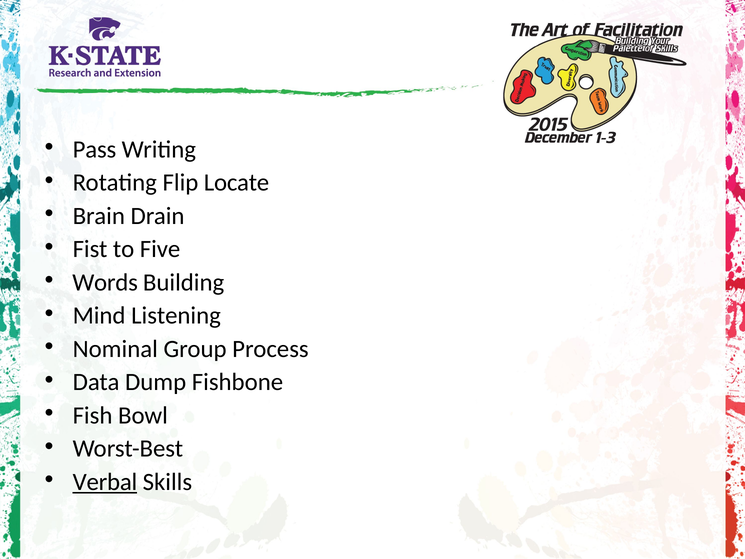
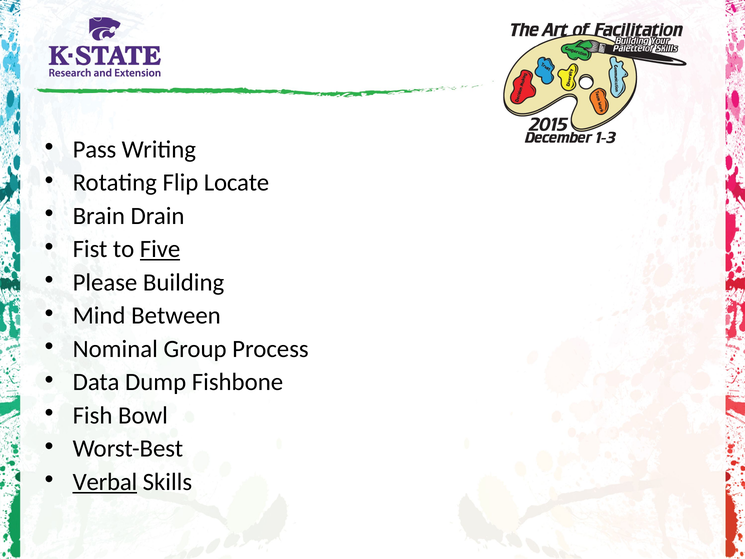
Five underline: none -> present (160, 249)
Words: Words -> Please (105, 282)
Listening: Listening -> Between (176, 316)
